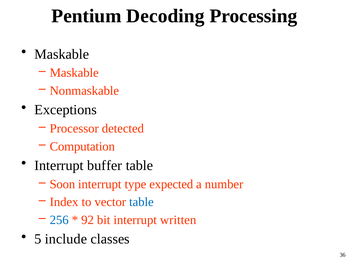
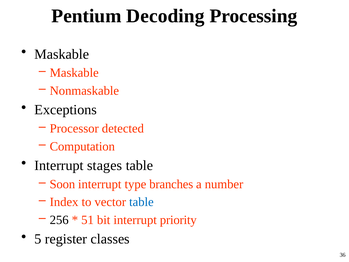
buffer: buffer -> stages (105, 165)
expected: expected -> branches (171, 184)
256 colour: blue -> black (59, 220)
92: 92 -> 51 (88, 220)
written: written -> priority (178, 220)
include: include -> register (66, 239)
